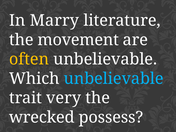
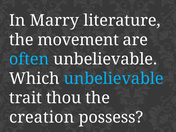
often colour: yellow -> light blue (29, 59)
very: very -> thou (64, 98)
wrecked: wrecked -> creation (42, 117)
